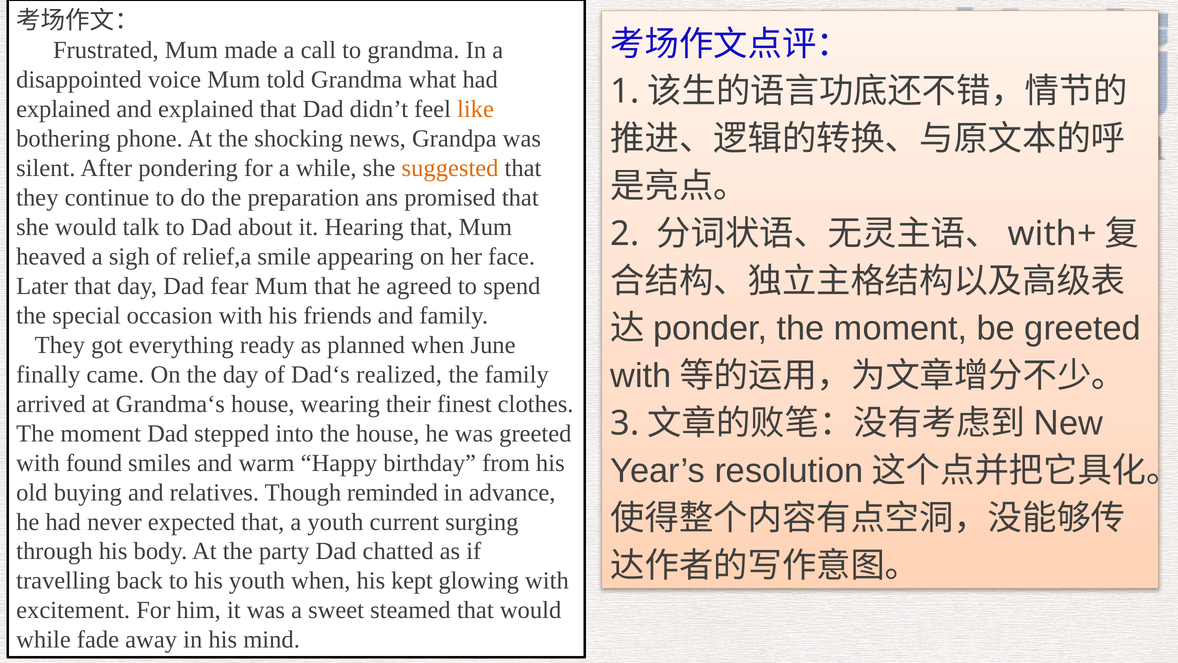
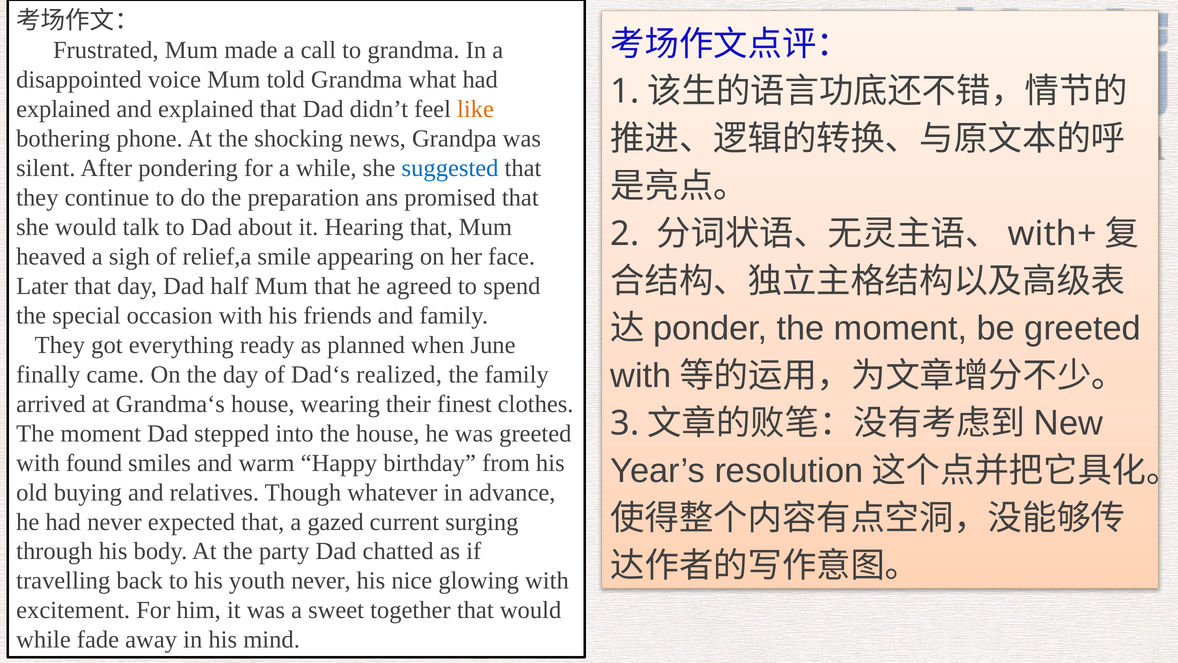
suggested colour: orange -> blue (450, 168)
fear: fear -> half (229, 286)
reminded: reminded -> whatever (392, 492)
a youth: youth -> gazed (336, 522)
youth when: when -> never (321, 581)
kept: kept -> nice (412, 581)
steamed: steamed -> together (410, 610)
